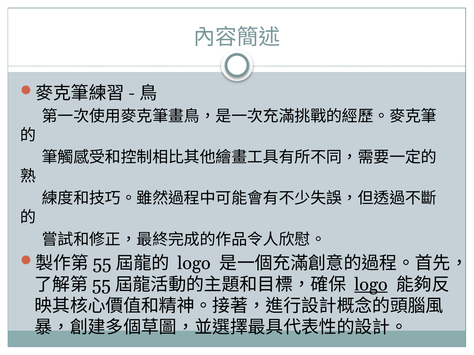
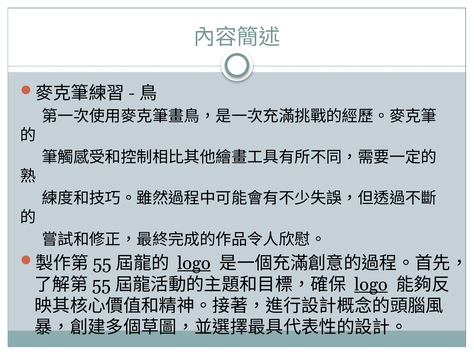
logo underline: none -> present (194, 264)
